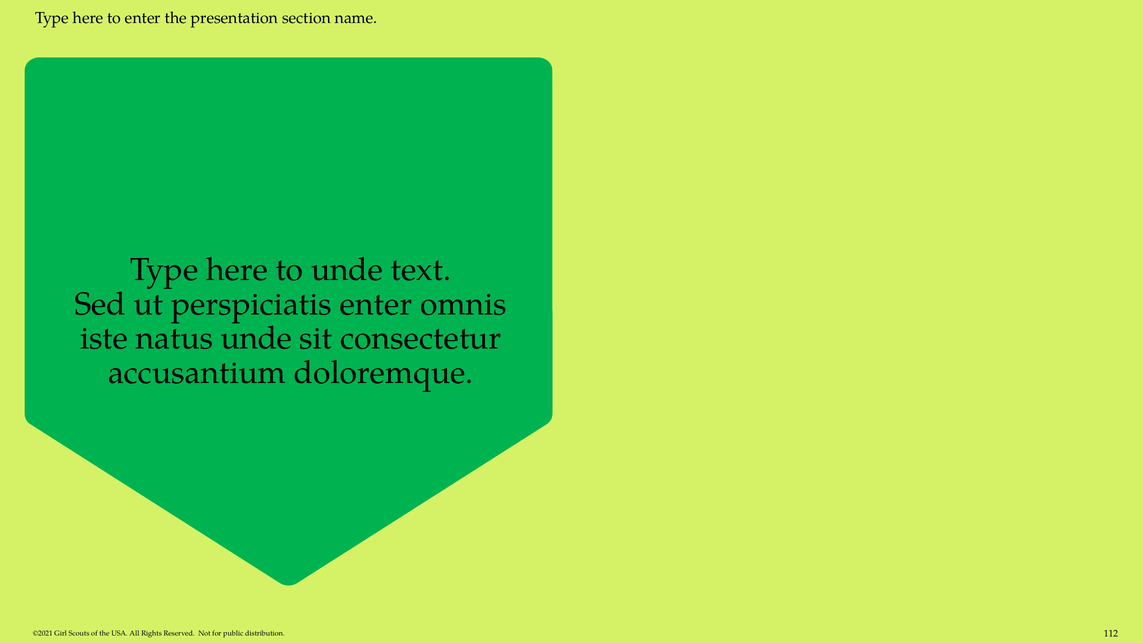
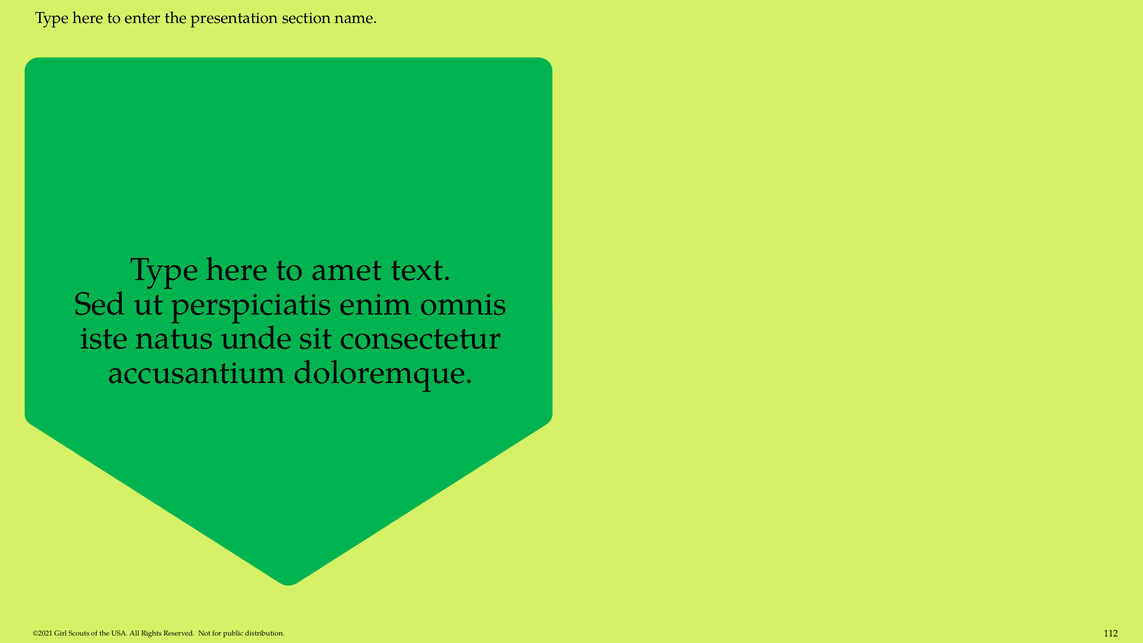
to unde: unde -> amet (347, 270)
perspiciatis enter: enter -> enim (376, 304)
